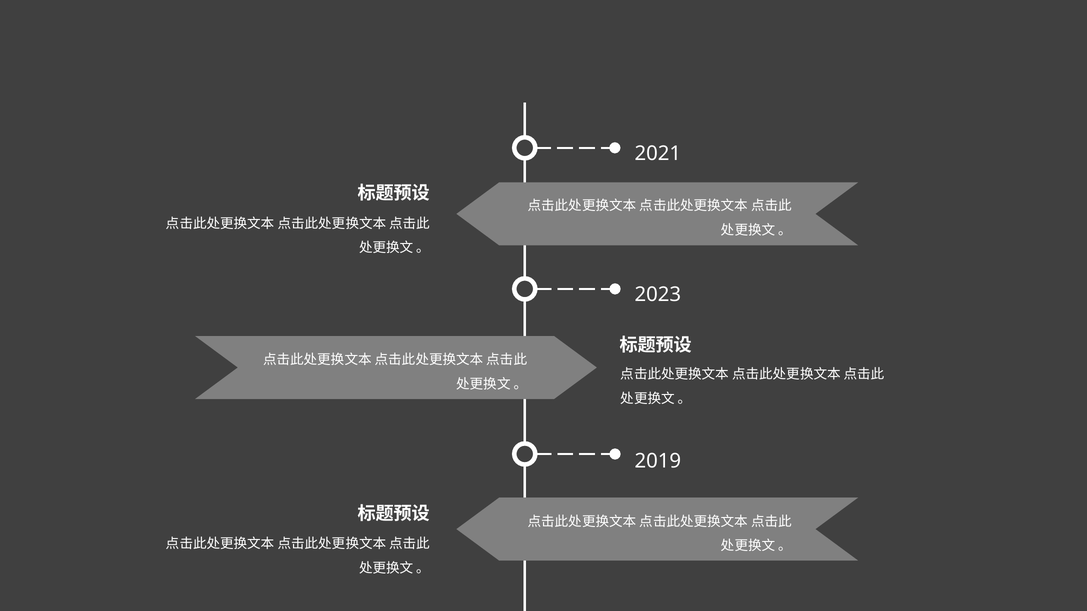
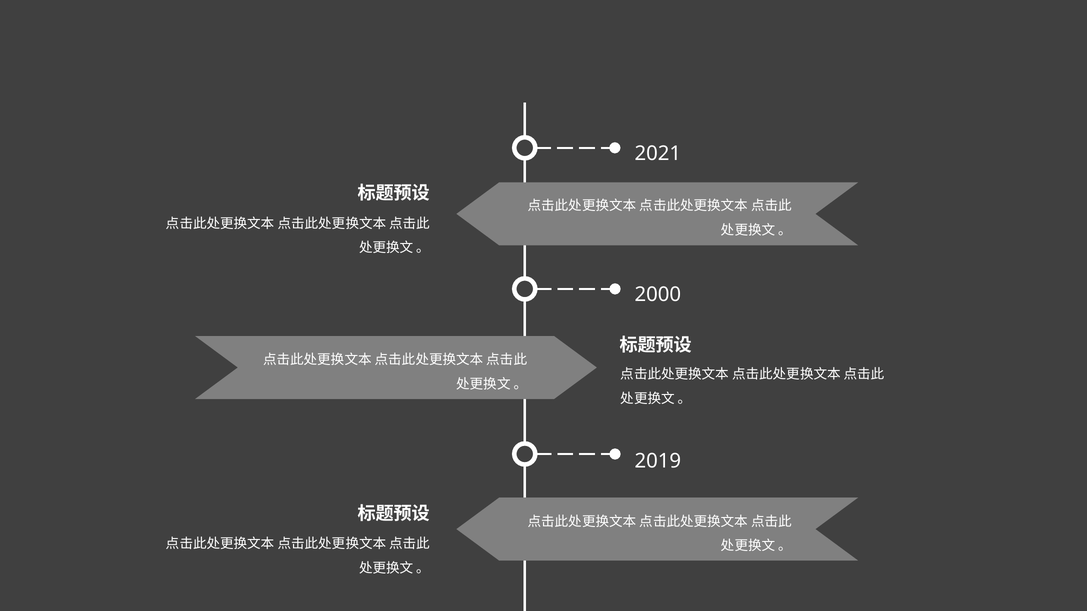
2023: 2023 -> 2000 (658, 295)
